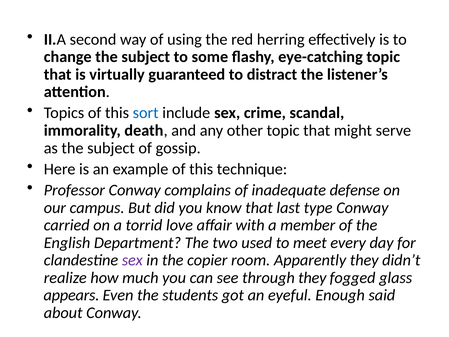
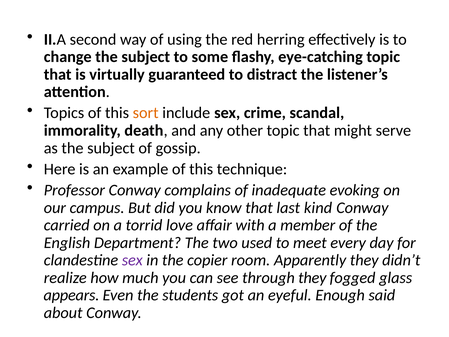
sort colour: blue -> orange (146, 113)
defense: defense -> evoking (355, 190)
type: type -> kind (318, 208)
